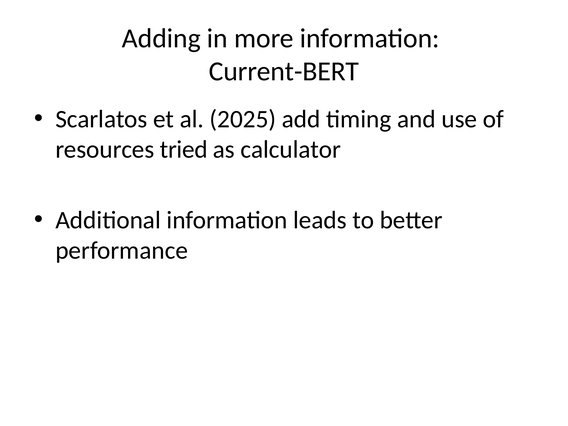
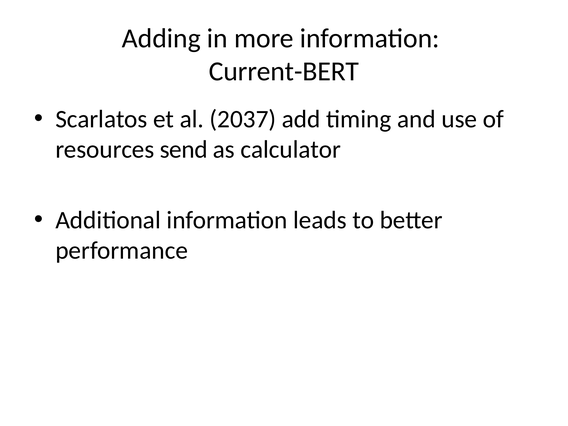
2025: 2025 -> 2037 (243, 119)
tried: tried -> send (184, 150)
